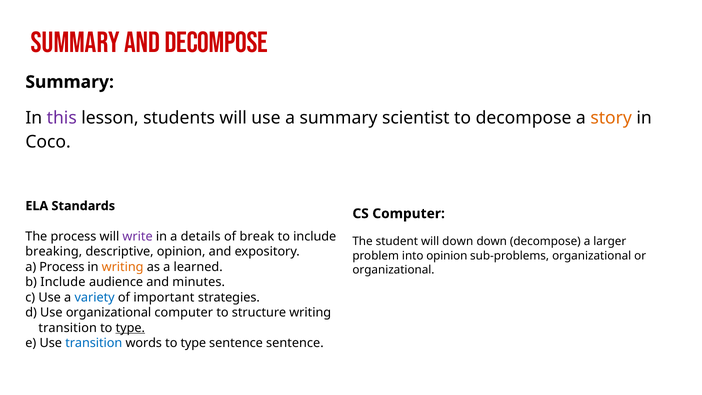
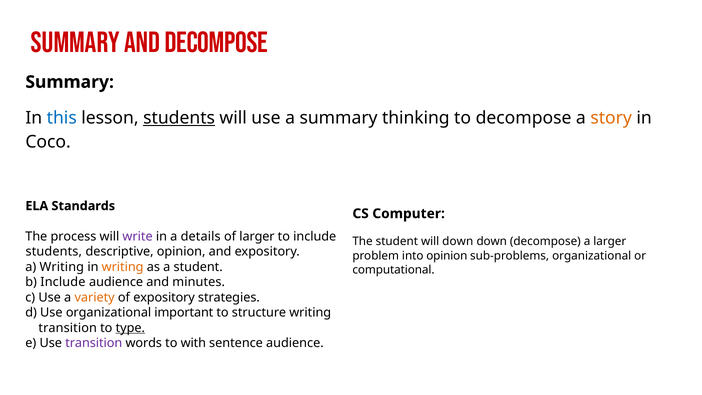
this colour: purple -> blue (62, 118)
students underline: none -> present (179, 118)
scientist: scientist -> thinking (416, 118)
of break: break -> larger (257, 236)
breaking: breaking -> students (54, 252)
a Process: Process -> Writing (62, 267)
a learned: learned -> student (198, 267)
organizational: organizational -> computational (393, 270)
variety colour: blue -> orange (95, 297)
of important: important -> expository (164, 297)
organizational computer: computer -> important (184, 313)
transition colour: blue -> purple (94, 343)
words to type: type -> with (193, 343)
sentence sentence: sentence -> audience (295, 343)
